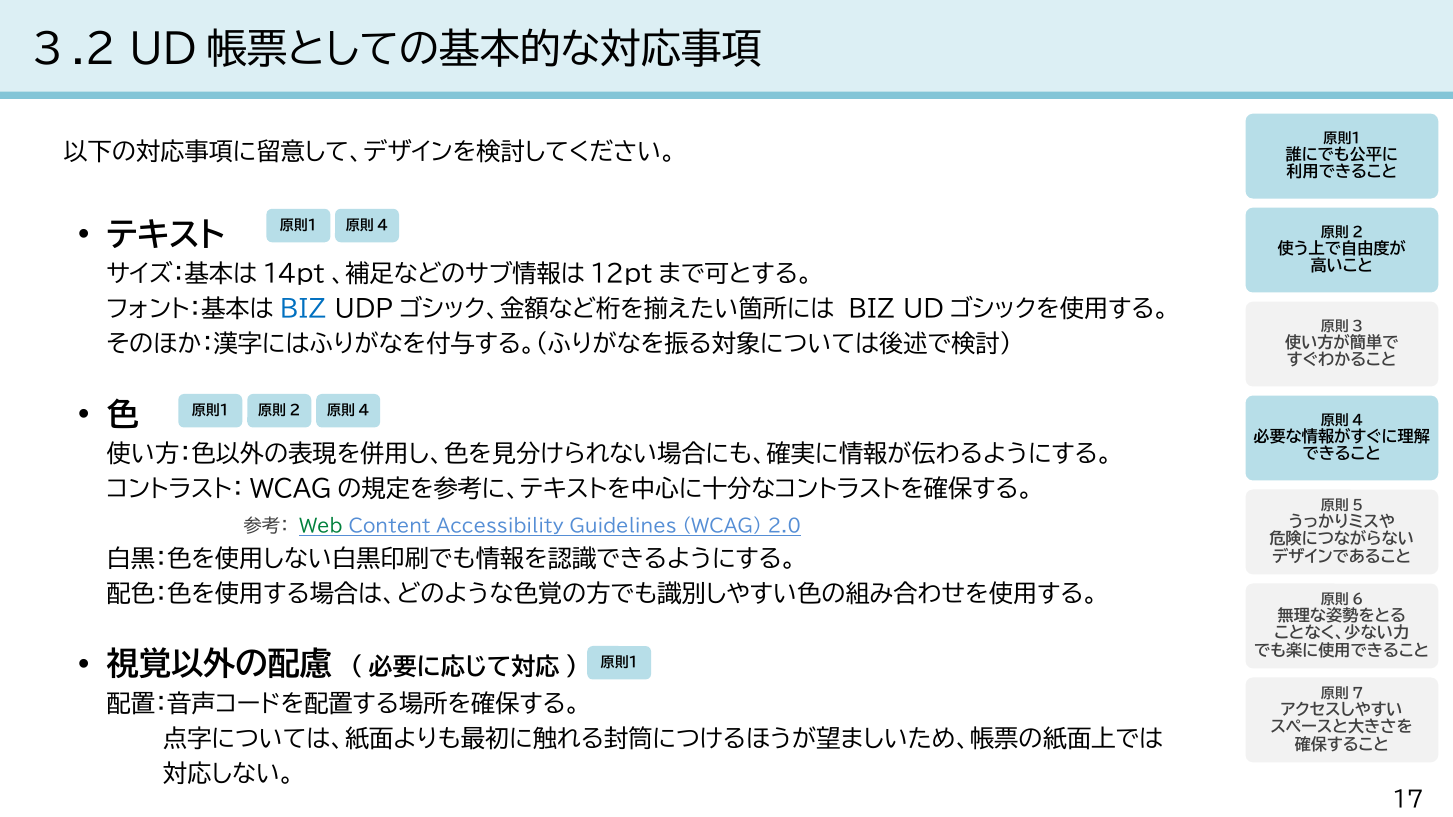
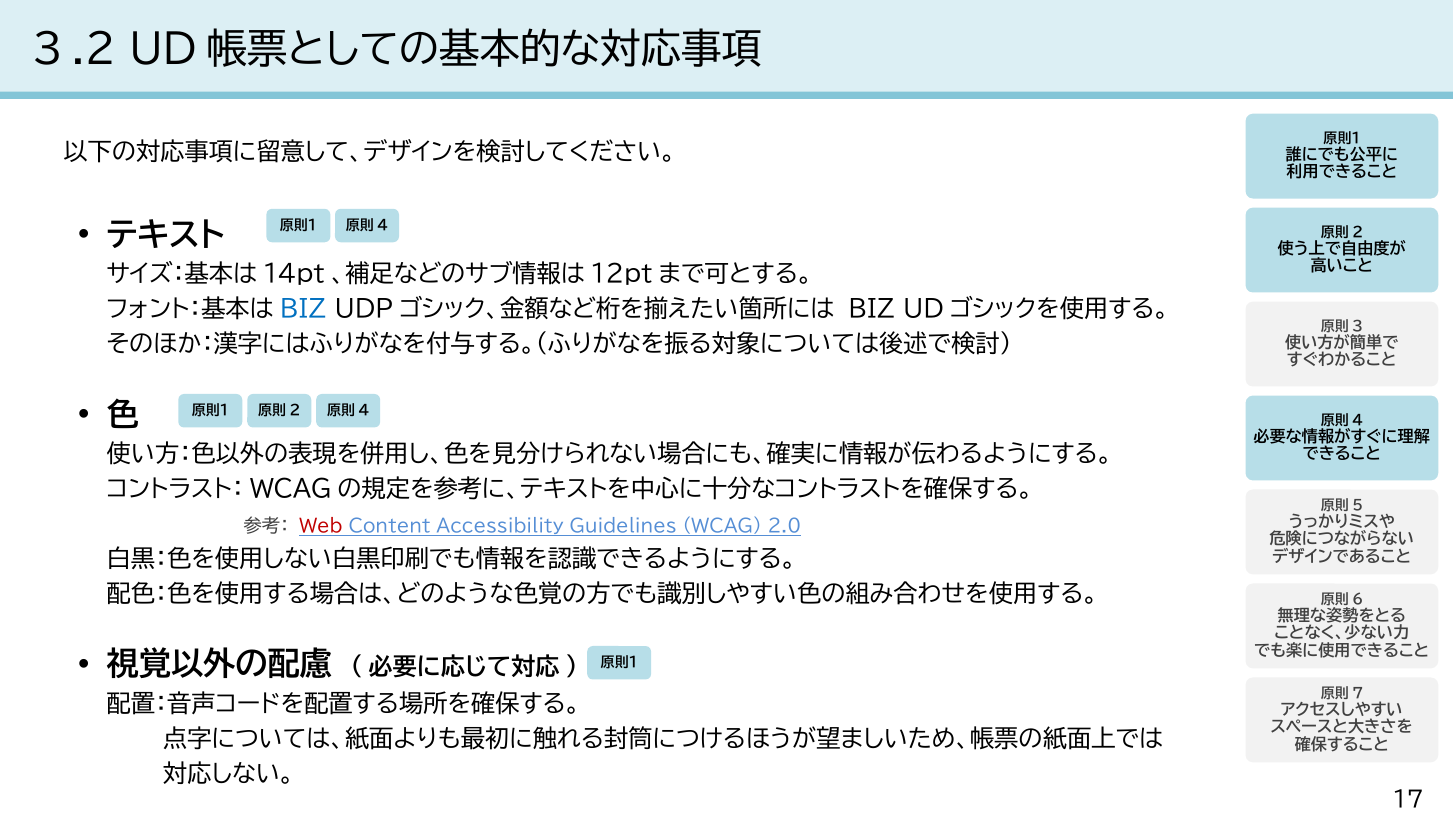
Web colour: green -> red (321, 527)
